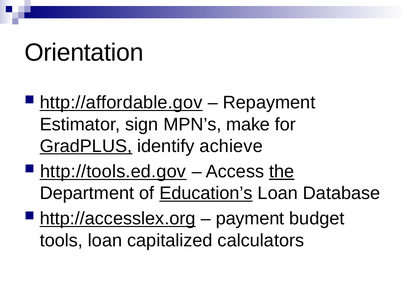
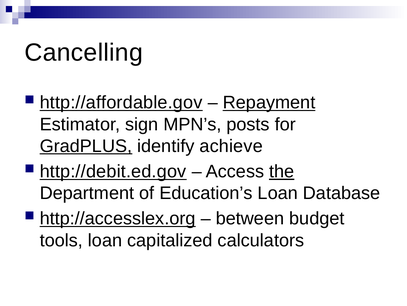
Orientation: Orientation -> Cancelling (84, 53)
Repayment underline: none -> present (269, 102)
make: make -> posts (248, 124)
http://tools.ed.gov: http://tools.ed.gov -> http://debit.ed.gov (113, 171)
Education’s underline: present -> none (206, 193)
payment: payment -> between (250, 218)
